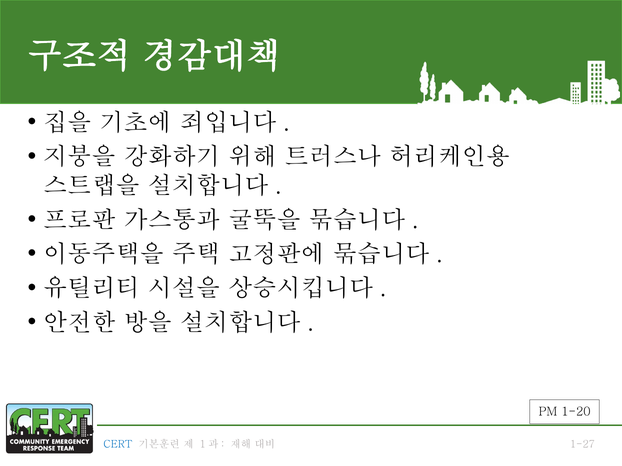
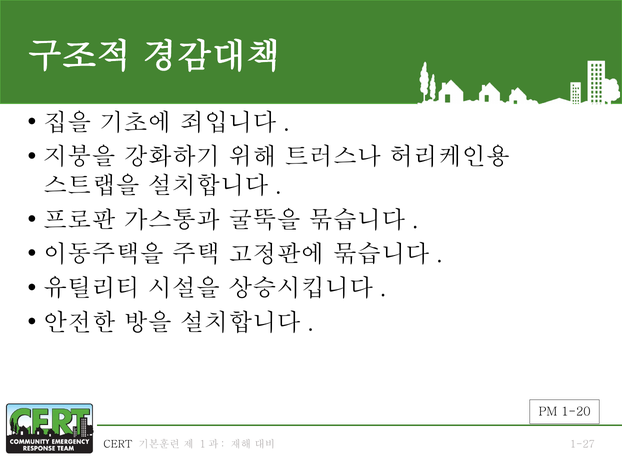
CERT colour: blue -> black (118, 445)
